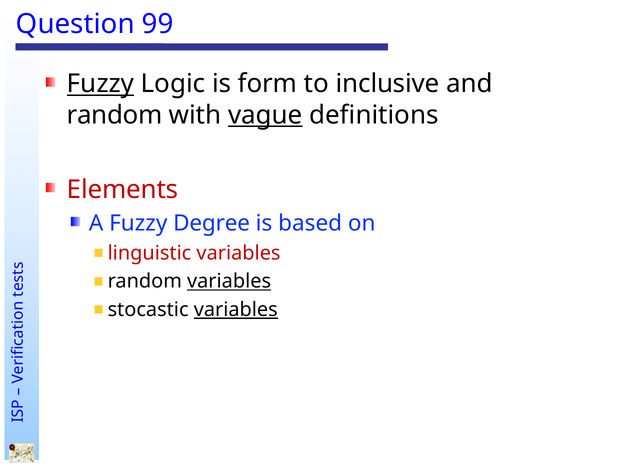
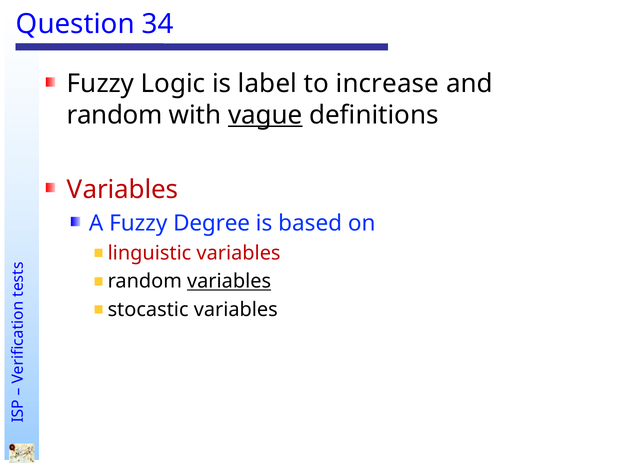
99: 99 -> 34 (158, 24)
Fuzzy underline: present -> none (101, 84)
form: form -> label (268, 84)
inclusive: inclusive -> increase (387, 84)
Elements: Elements -> Variables (123, 190)
variables underline: present -> none (236, 310)
